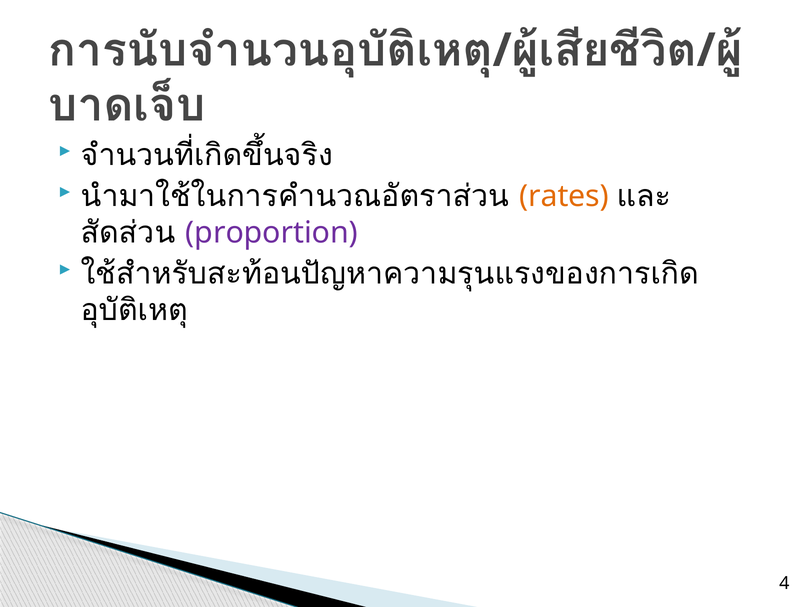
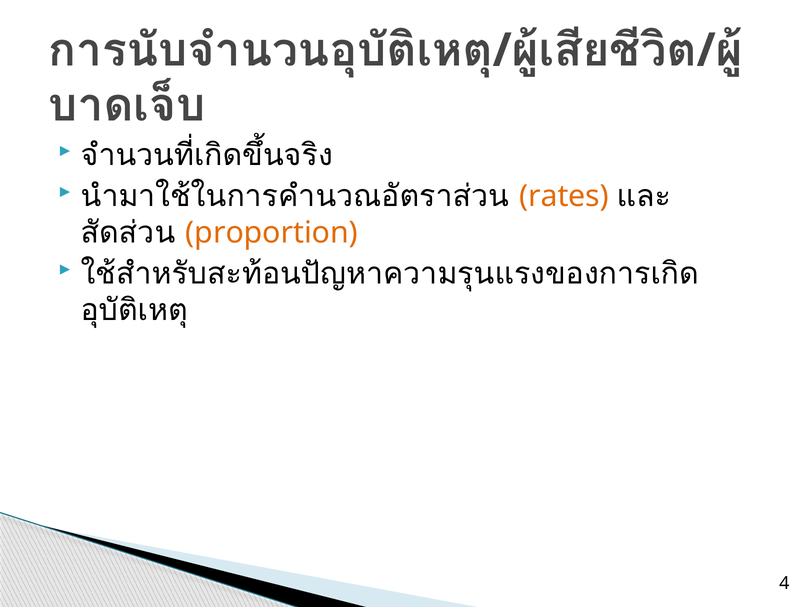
proportion colour: purple -> orange (272, 233)
